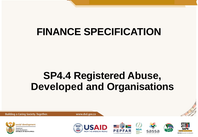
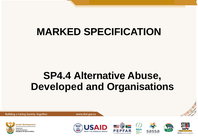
FINANCE: FINANCE -> MARKED (59, 32)
Registered: Registered -> Alternative (100, 76)
